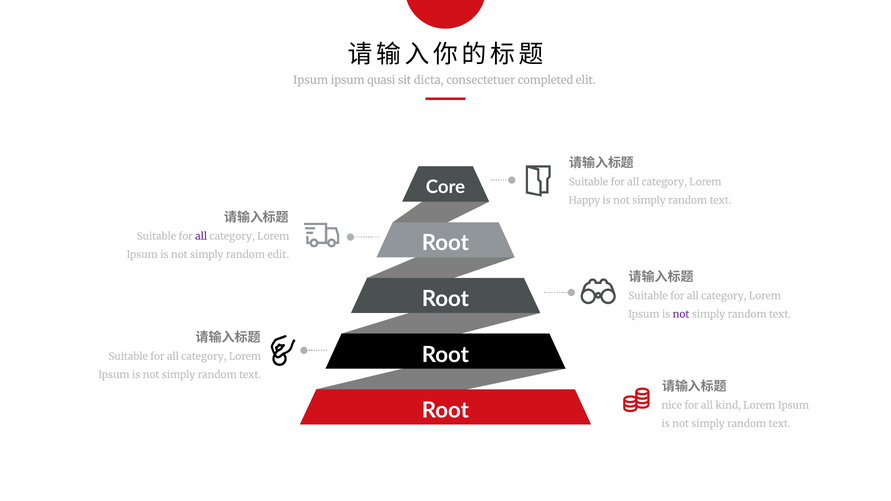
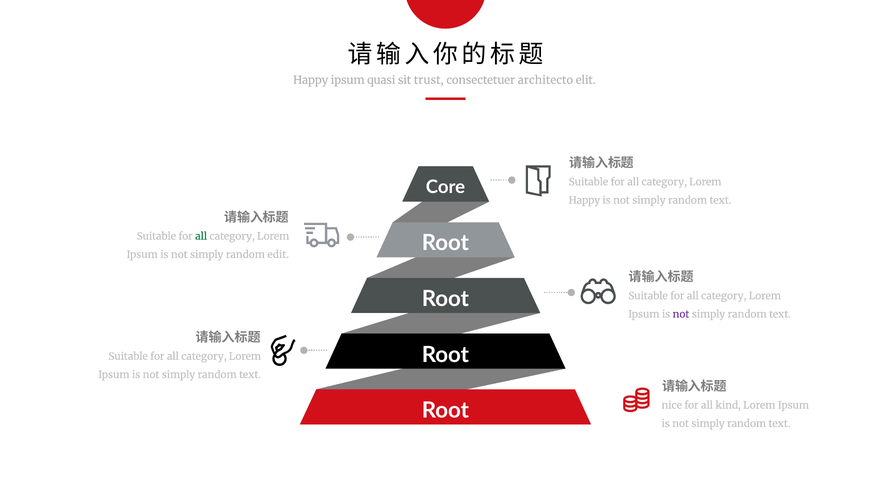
Ipsum: Ipsum -> Happy (311, 80)
dicta: dicta -> trust (429, 80)
completed: completed -> architecto (545, 80)
all colour: purple -> green (201, 236)
